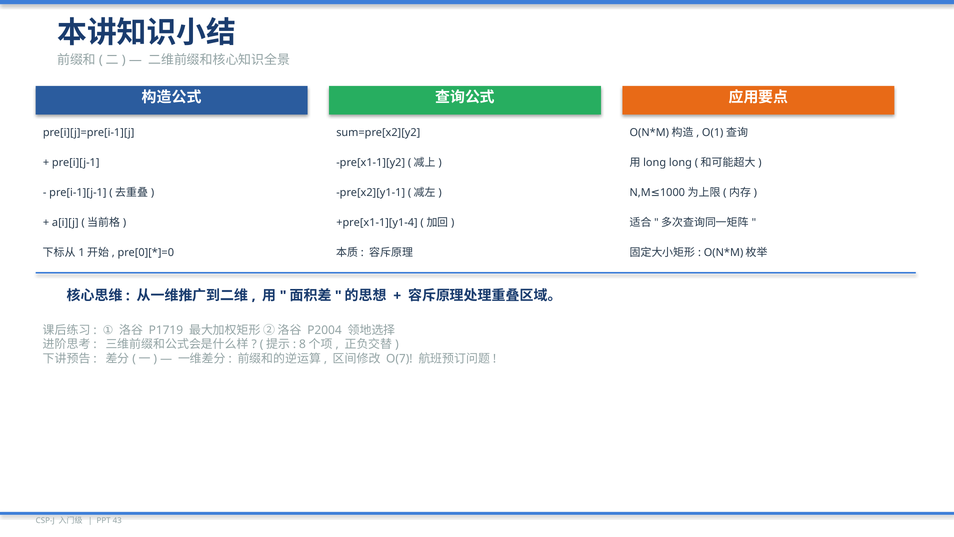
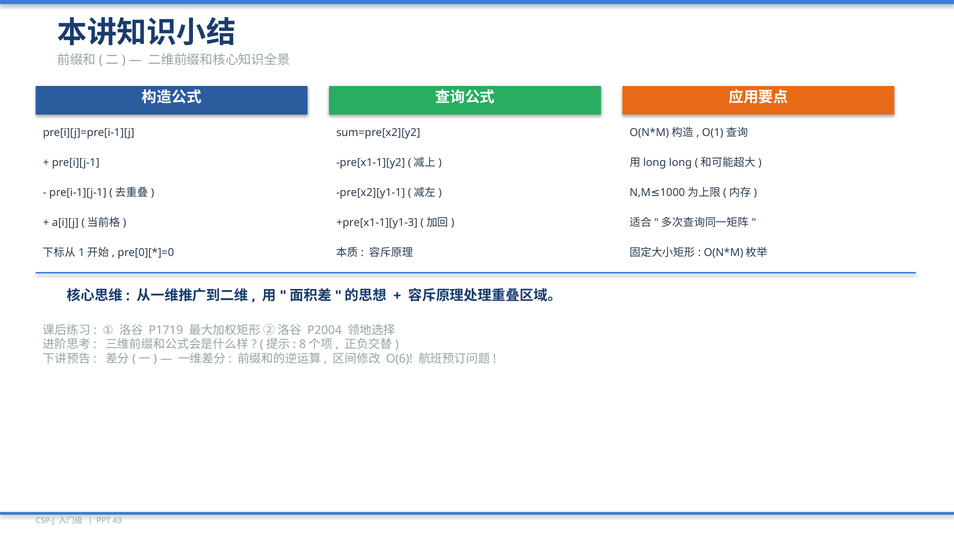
+pre[x1-1][y1-4: +pre[x1-1][y1-4 -> +pre[x1-1][y1-3 (377, 223)
O(7: O(7 -> O(6 (399, 359)
